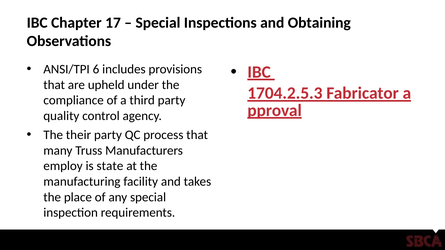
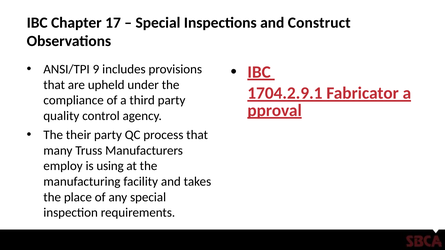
Obtaining: Obtaining -> Construct (319, 23)
6: 6 -> 9 (96, 69)
1704.2.5.3: 1704.2.5.3 -> 1704.2.9.1 (285, 93)
state: state -> using (110, 166)
